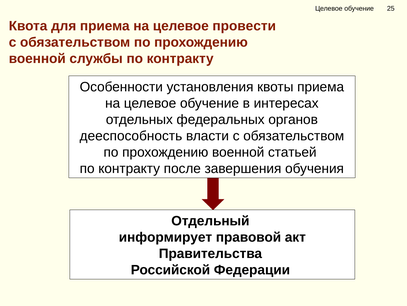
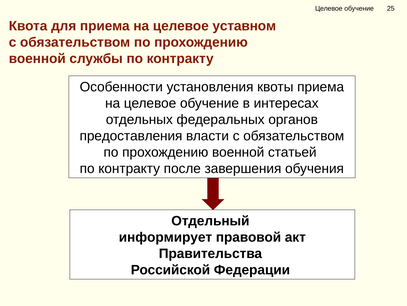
провести: провести -> уставном (244, 26)
дееспособность: дееспособность -> предоставления (131, 136)
